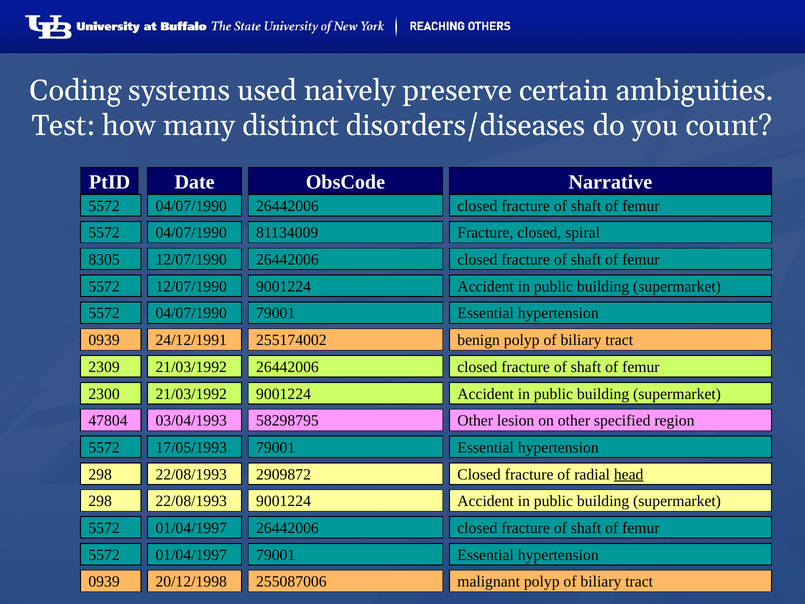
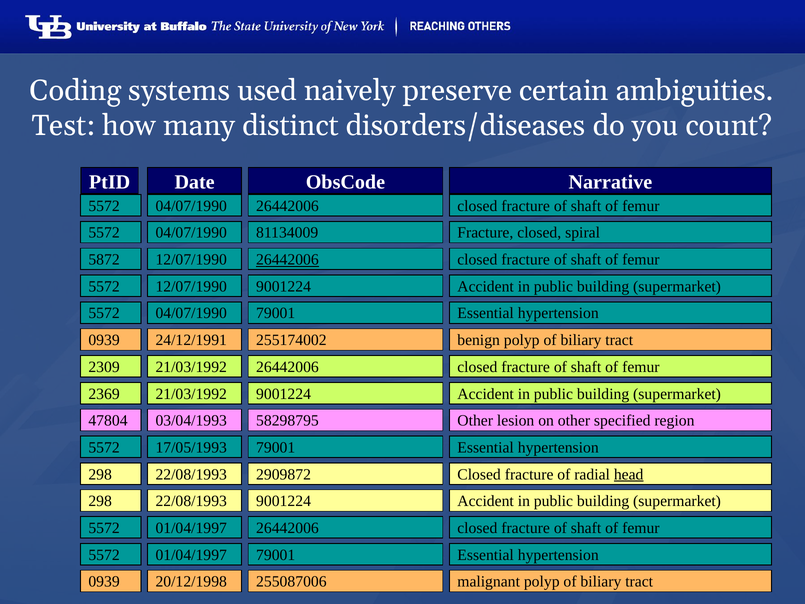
8305: 8305 -> 5872 (104, 260)
26442006 underline: none -> present (287, 260)
2300: 2300 -> 2369 (104, 394)
